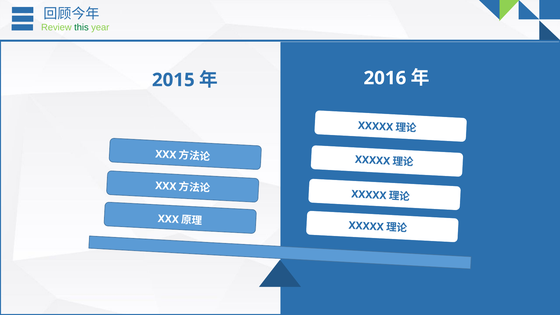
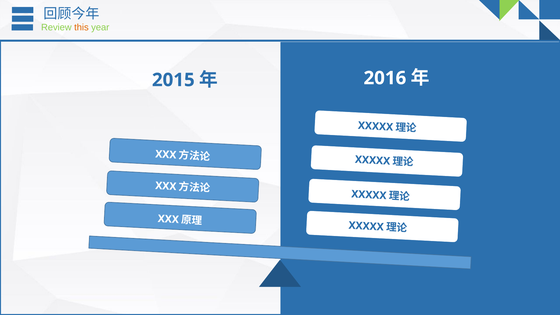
this colour: green -> orange (81, 27)
